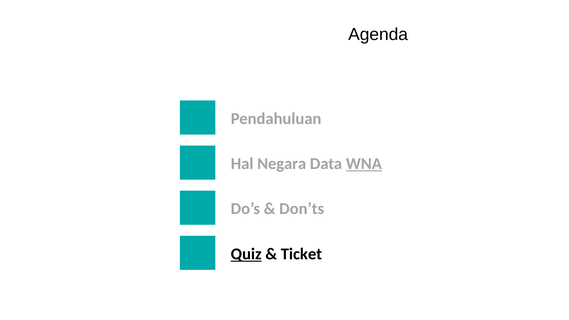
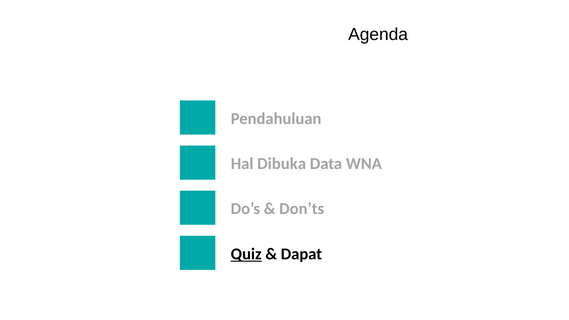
Negara: Negara -> Dibuka (282, 164)
WNA underline: present -> none (364, 164)
Ticket: Ticket -> Dapat (301, 254)
